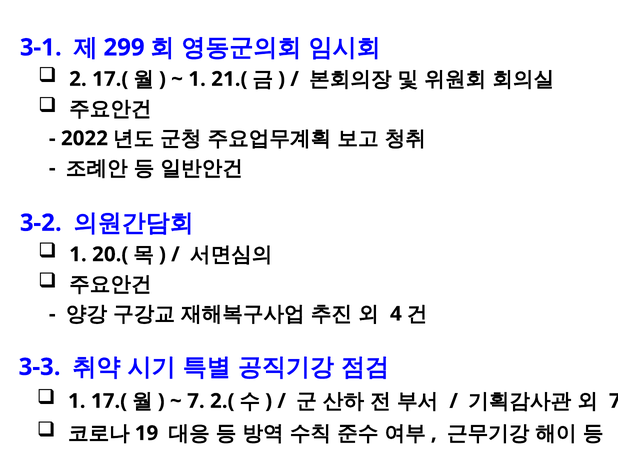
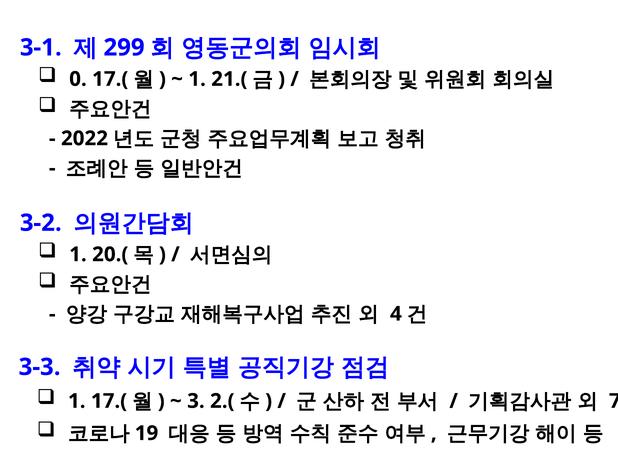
2: 2 -> 0 (78, 79)
7: 7 -> 3 (196, 401)
